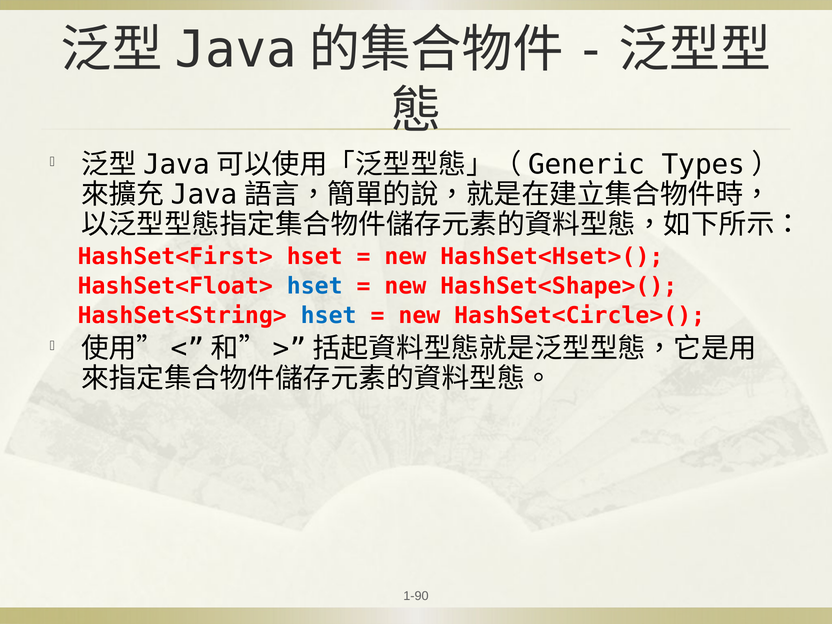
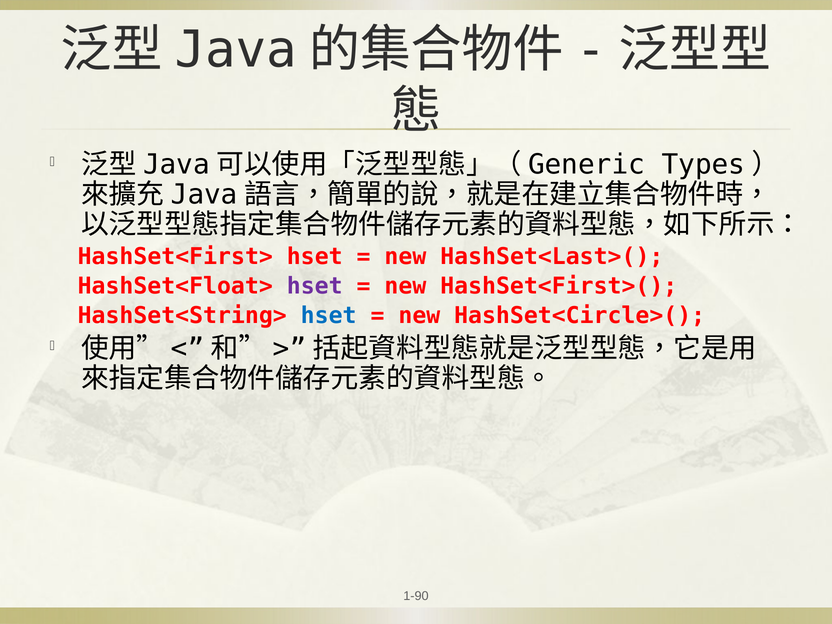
HashSet<Hset>(: HashSet<Hset>( -> HashSet<Last>( (552, 256)
hset colour: blue -> purple (315, 286)
HashSet<Shape>(: HashSet<Shape>( -> HashSet<First>( (559, 286)
